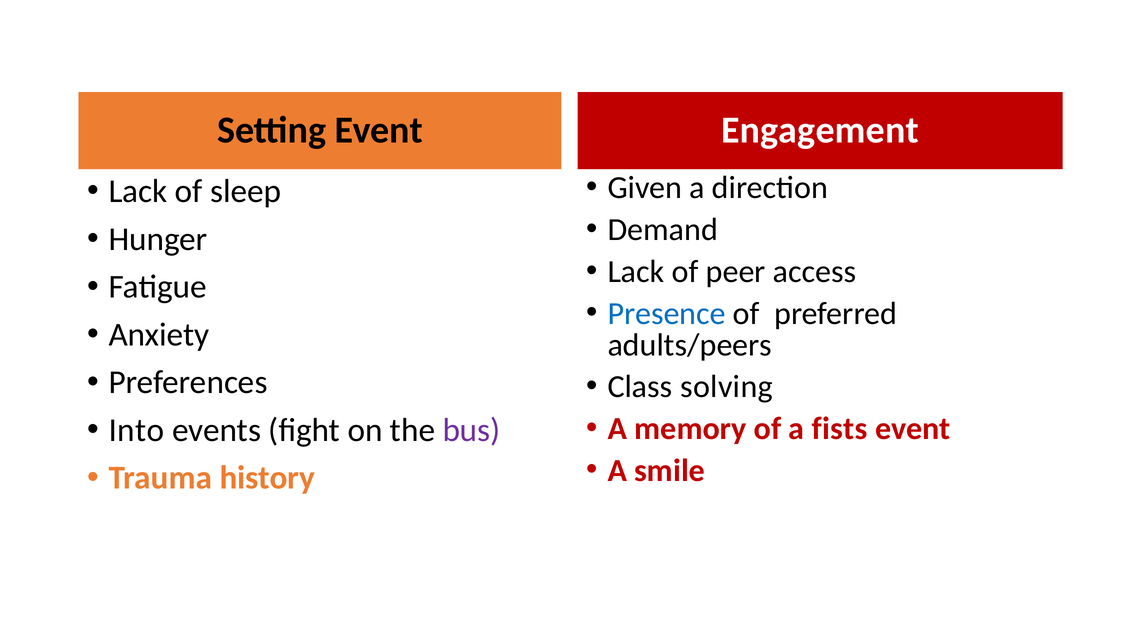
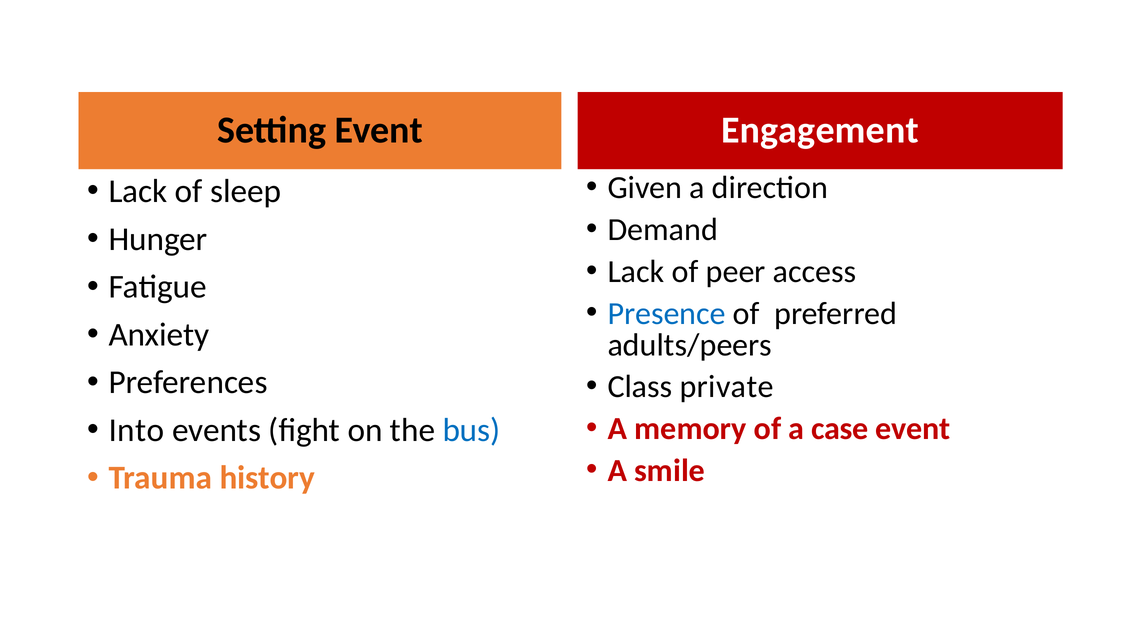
solving: solving -> private (727, 387)
fists: fists -> case (840, 429)
bus colour: purple -> blue (472, 430)
